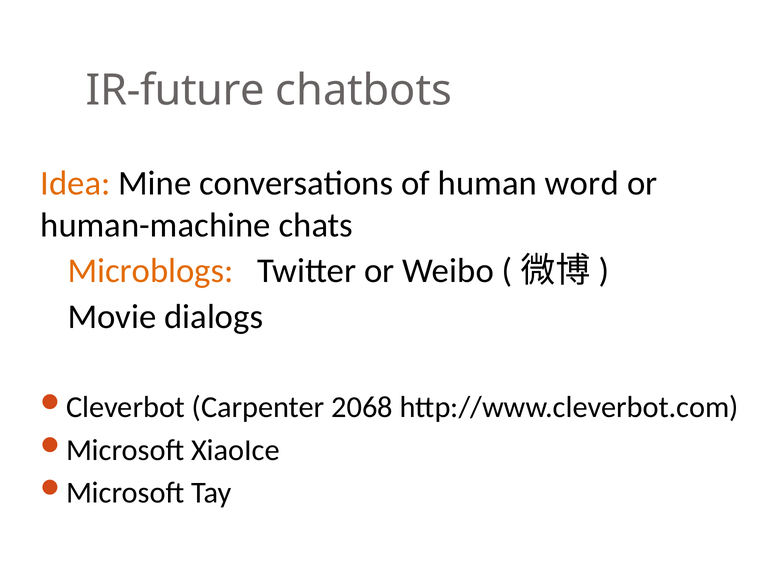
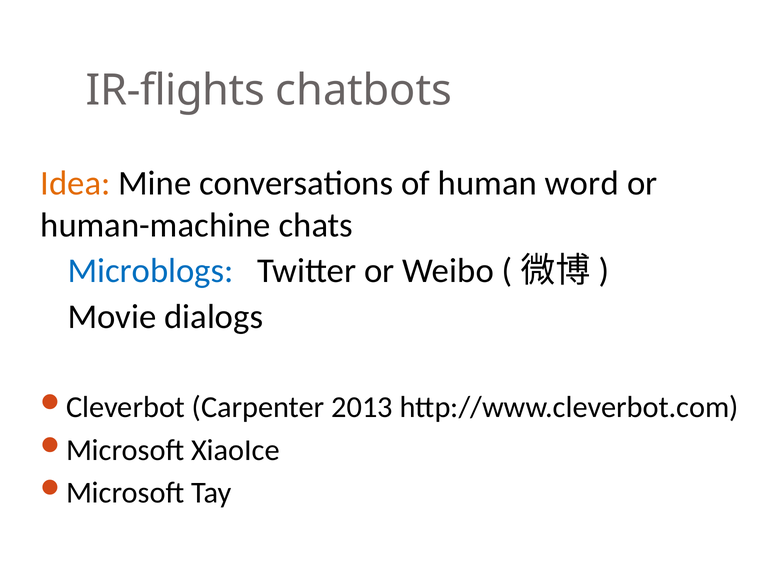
IR-future: IR-future -> IR-flights (175, 90)
Microblogs colour: orange -> blue (151, 271)
2068: 2068 -> 2013 (362, 407)
